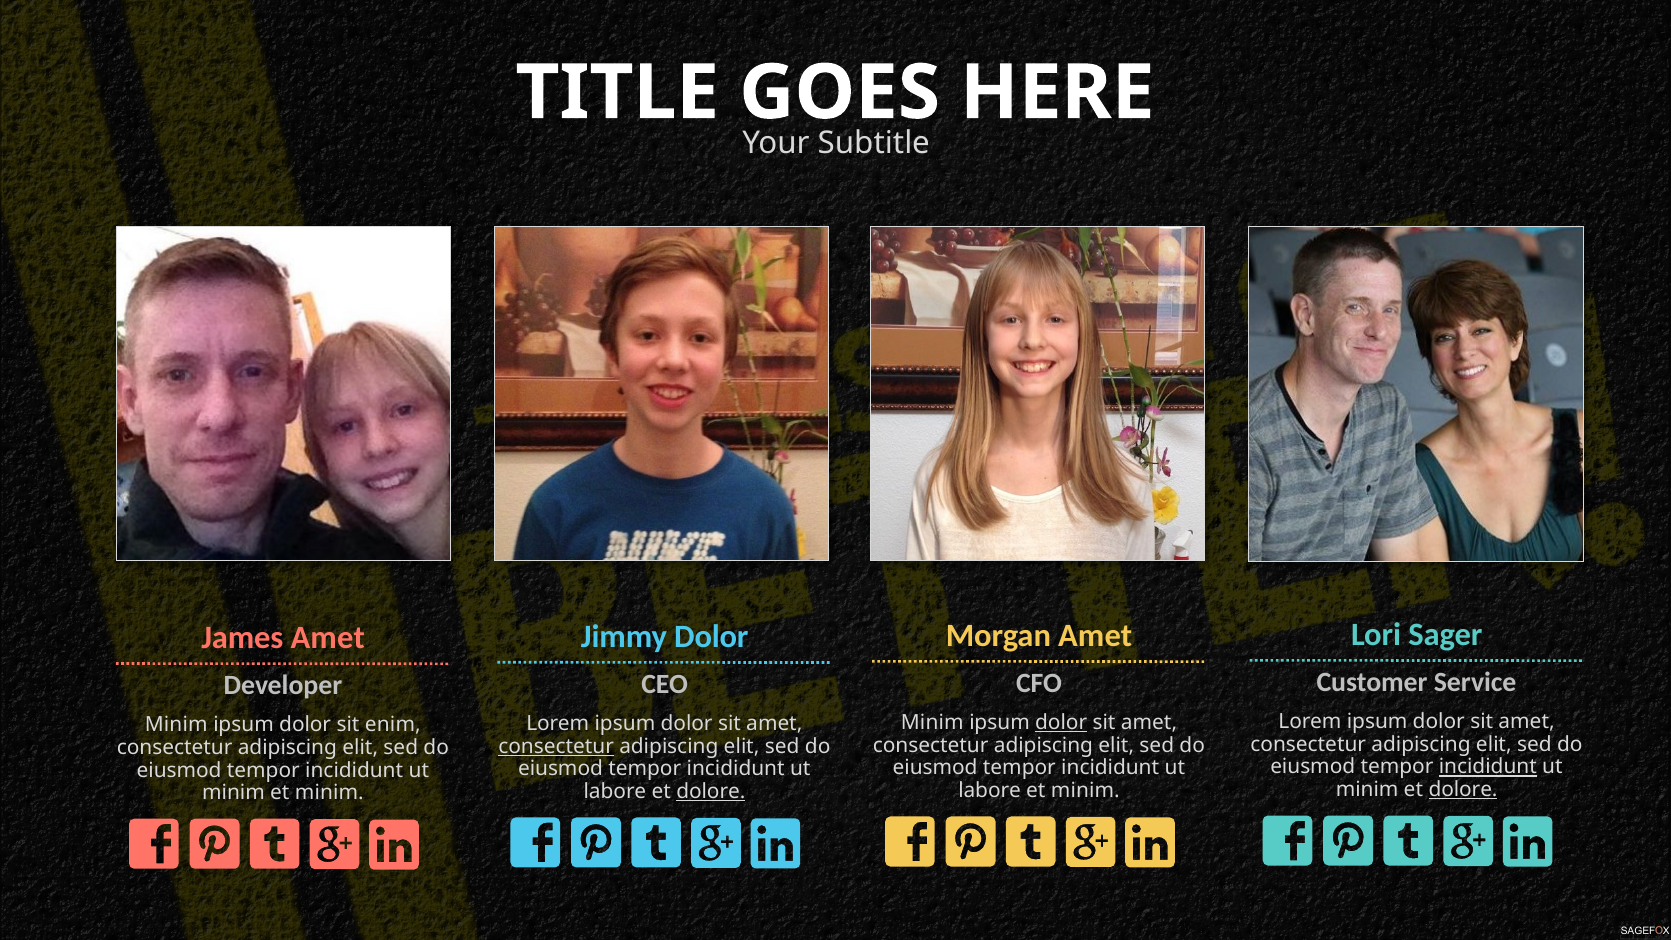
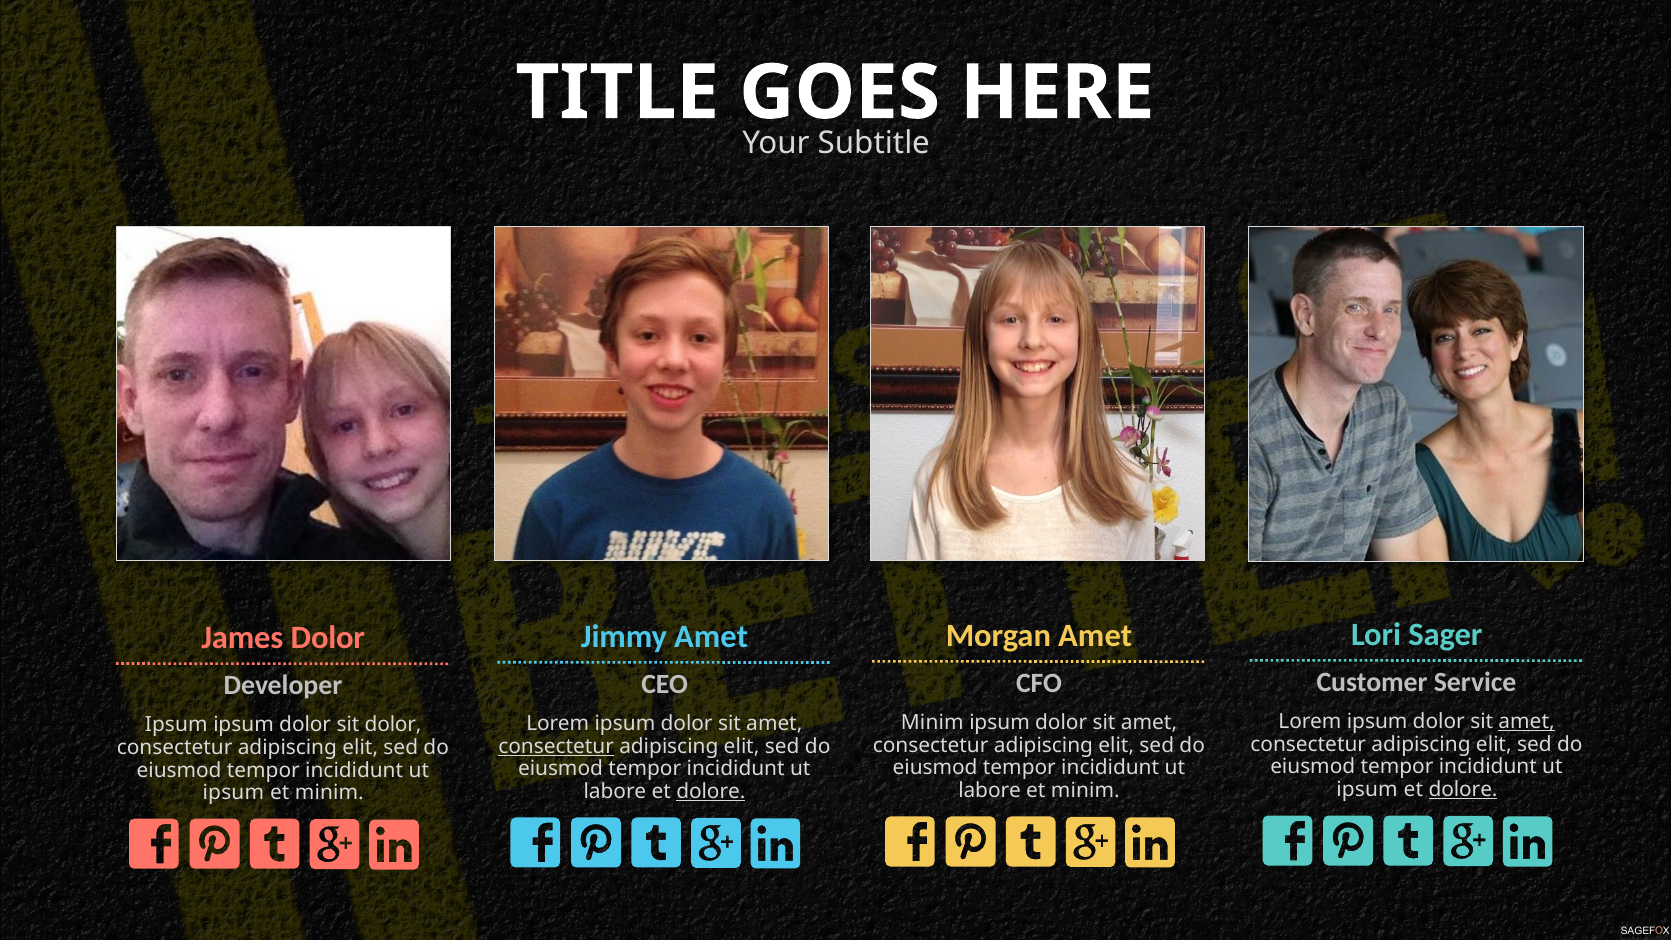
Jimmy Dolor: Dolor -> Amet (711, 636)
James Amet: Amet -> Dolor (328, 638)
amet underline: none -> present (1527, 722)
dolor underline: present -> none (1061, 723)
Minim: Minim -> Ipsum (176, 725)
sit enim: enim -> dolor (393, 725)
incididunt underline: present -> none (1488, 767)
minim: minim -> ipsum (1367, 789)
minim: minim -> ipsum (233, 793)
